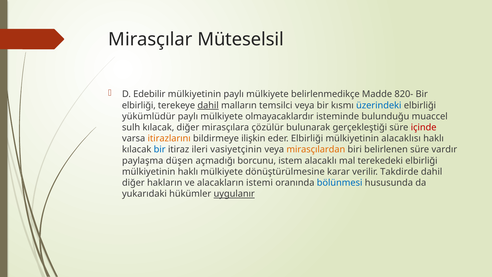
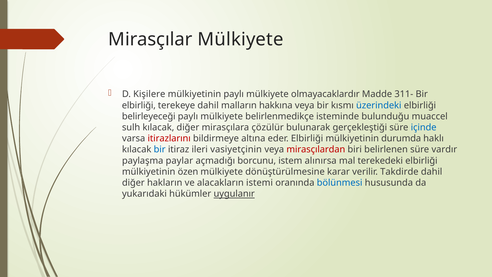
Mirasçılar Müteselsil: Müteselsil -> Mülkiyete (241, 39)
Edebilir: Edebilir -> Kişilere (149, 94)
belirlenmedikçe: belirlenmedikçe -> olmayacaklardır (325, 94)
820-: 820- -> 311- (404, 94)
dahil underline: present -> none (208, 105)
temsilci: temsilci -> hakkına (276, 105)
yükümlüdür: yükümlüdür -> belirleyeceği (149, 116)
olmayacaklardır: olmayacaklardır -> belirlenmedikçe (280, 116)
içinde colour: red -> blue (424, 127)
itirazlarını colour: orange -> red (169, 138)
ilişkin: ilişkin -> altına (253, 138)
alacaklısı: alacaklısı -> durumda (401, 138)
mirasçılardan colour: orange -> red (316, 149)
düşen: düşen -> paylar (179, 161)
alacaklı: alacaklı -> alınırsa (321, 161)
mülkiyetinin haklı: haklı -> özen (188, 172)
